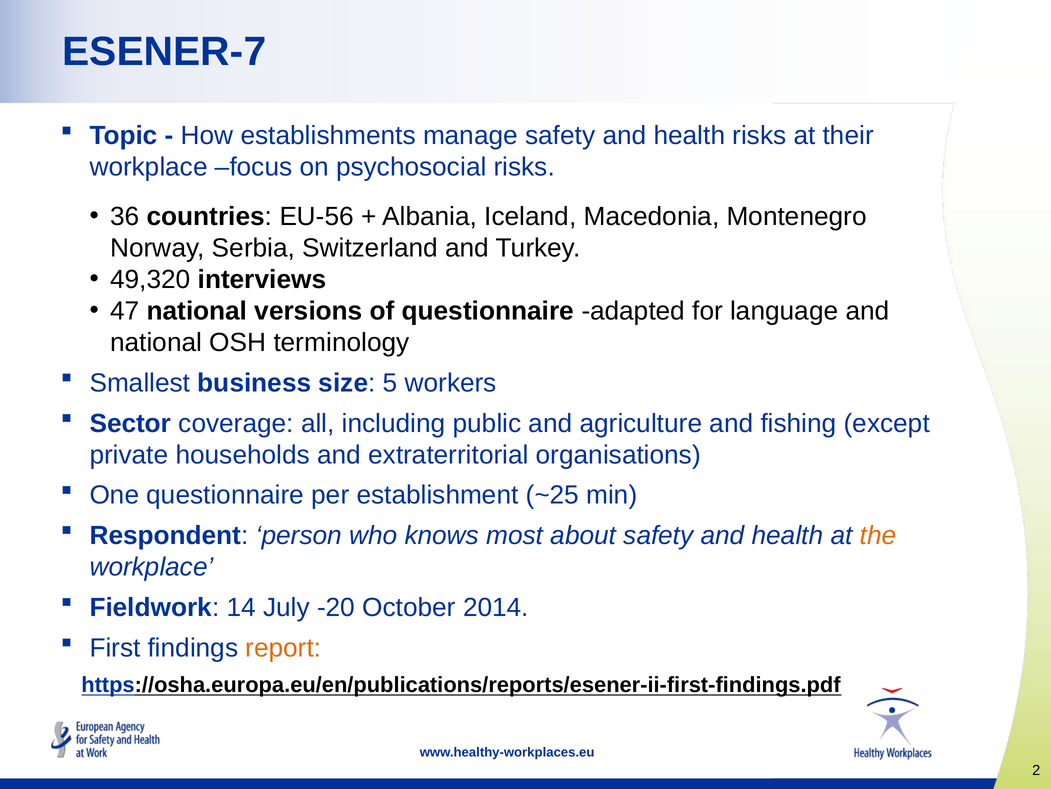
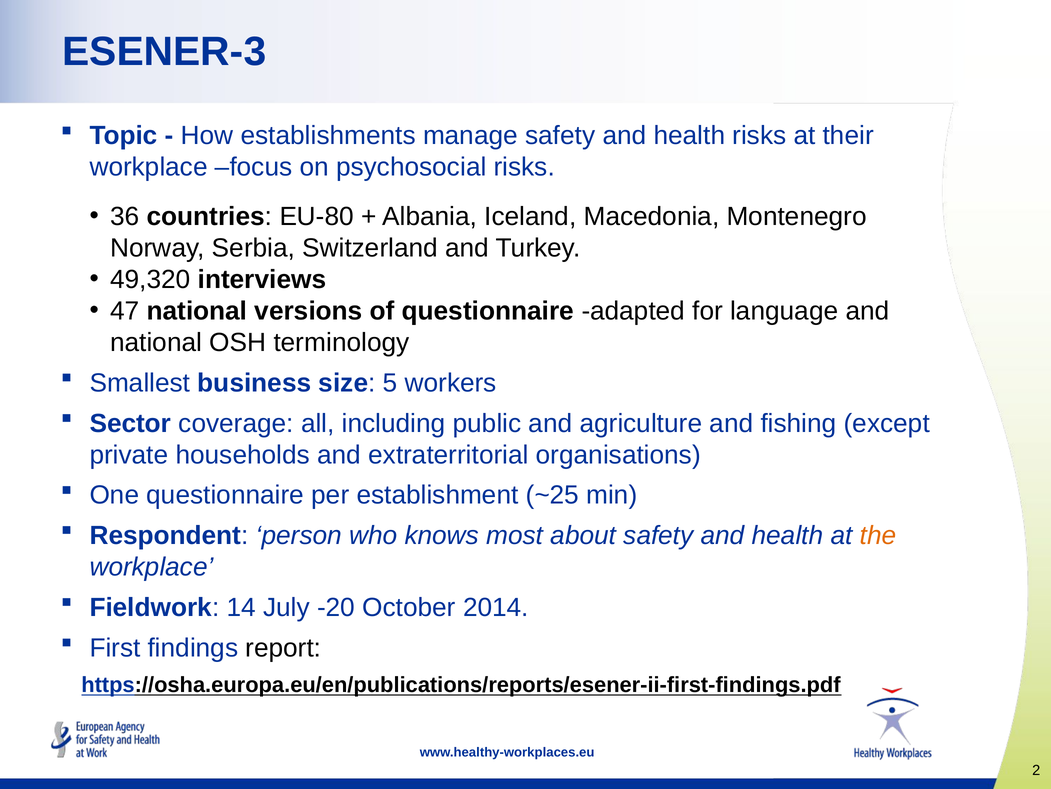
ESENER-7: ESENER-7 -> ESENER-3 (164, 52)
EU-56: EU-56 -> EU-80 (317, 216)
report colour: orange -> black (283, 647)
